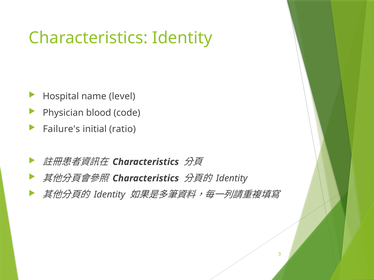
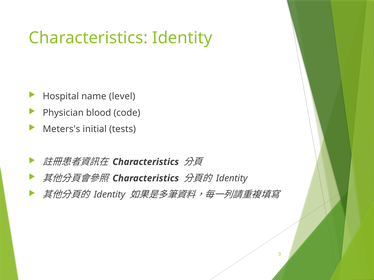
Failure's: Failure's -> Meters's (61, 129)
ratio: ratio -> tests (123, 129)
